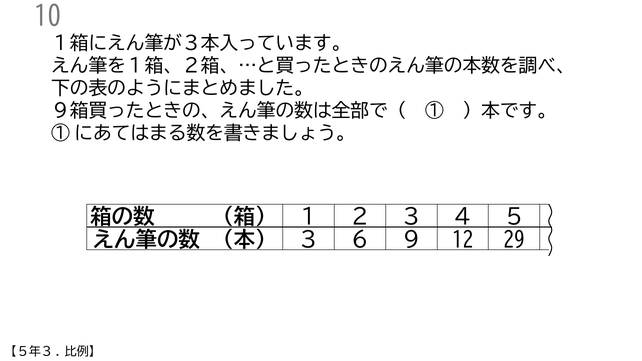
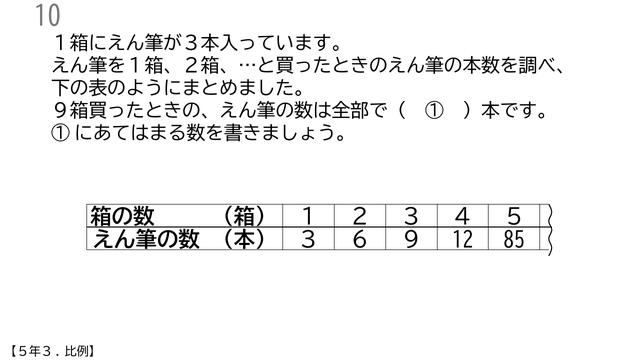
29: 29 -> 85 (514, 240)
